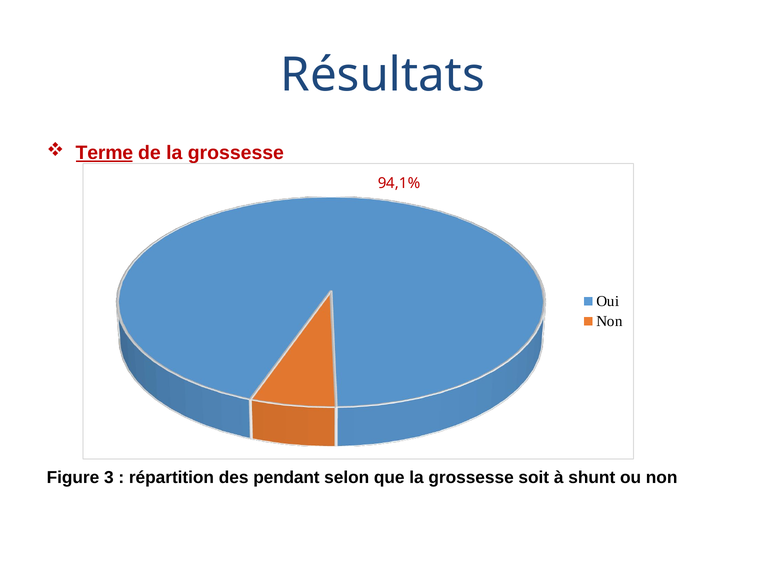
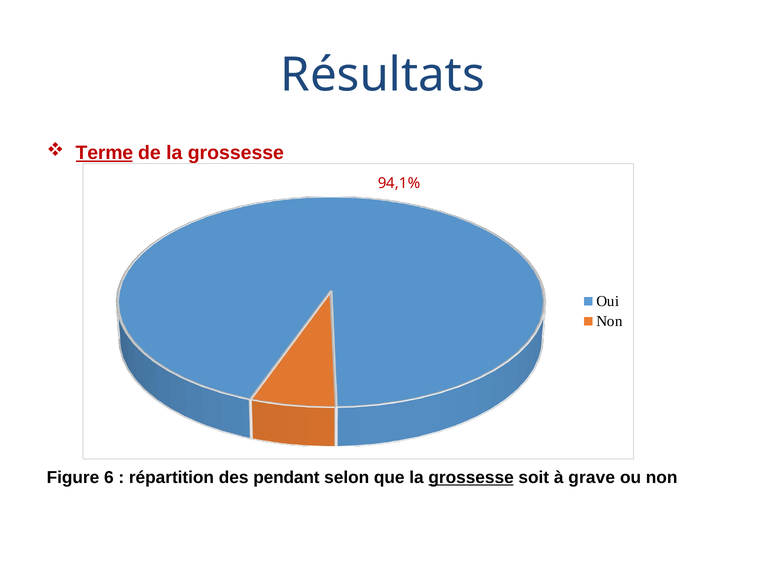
3: 3 -> 6 (109, 478)
grossesse underline: none -> present (471, 478)
shunt: shunt -> grave (592, 478)
